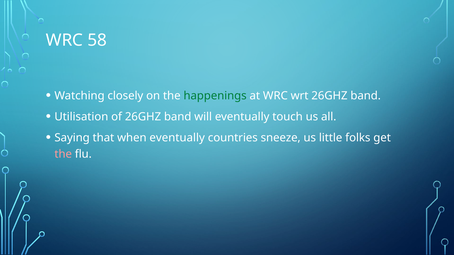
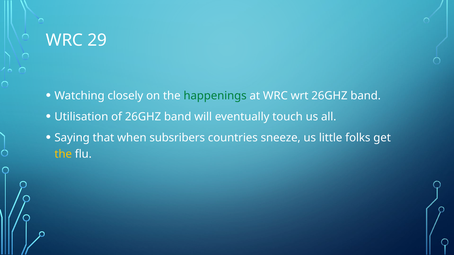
58: 58 -> 29 (97, 40)
when eventually: eventually -> subsribers (177, 138)
the colour: pink -> yellow (63, 154)
